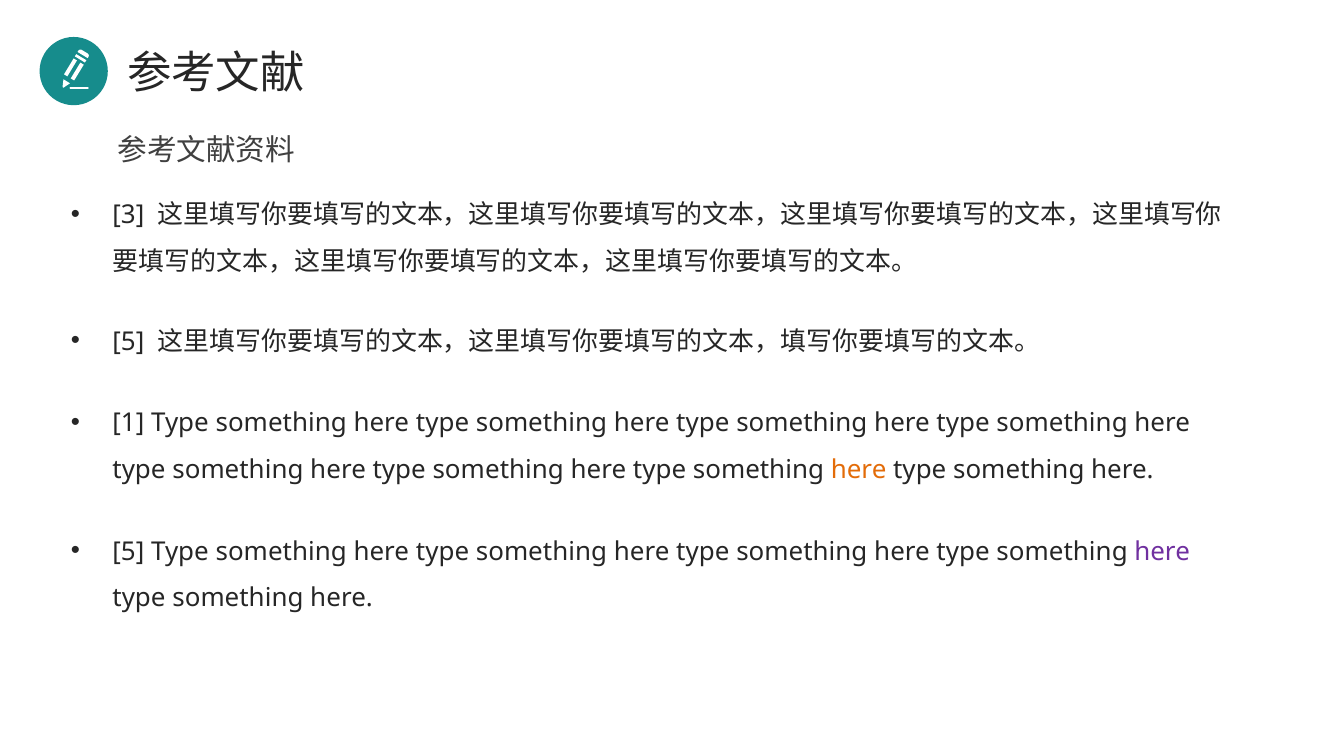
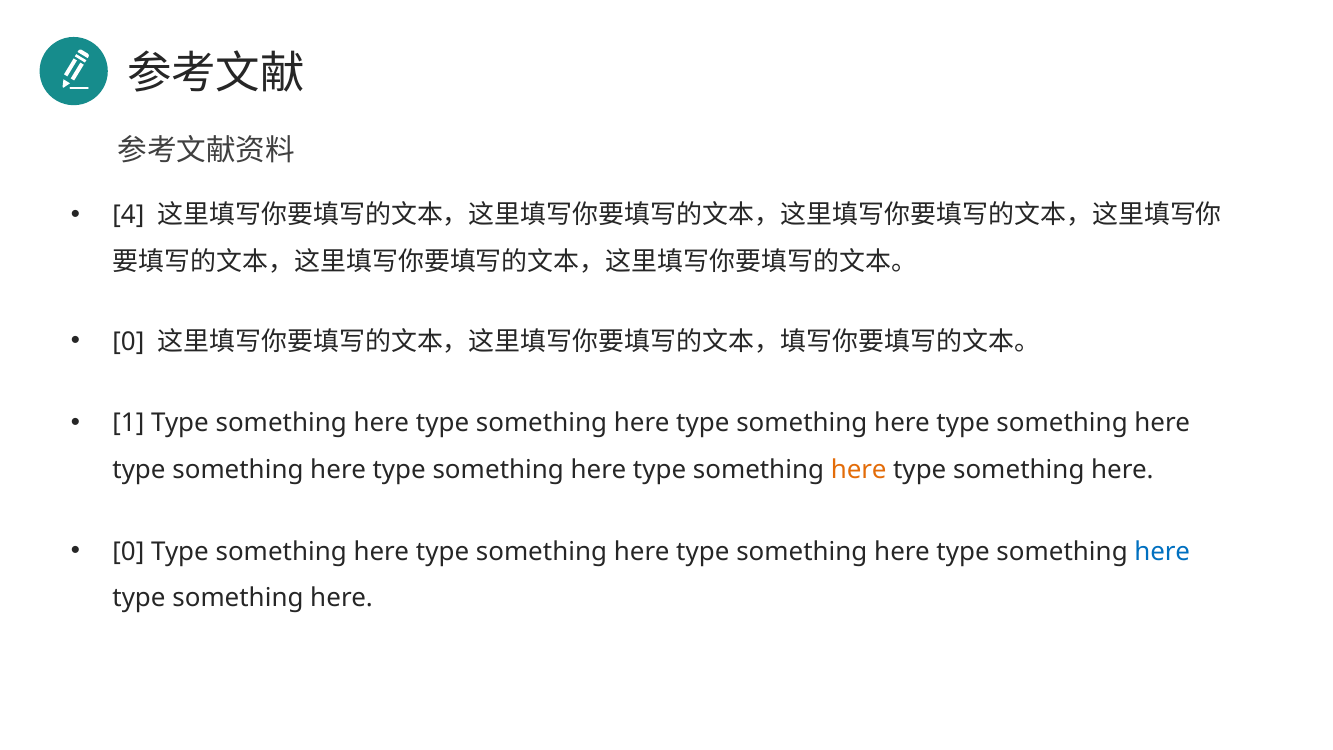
3: 3 -> 4 (128, 215)
5: 5 -> 0 (128, 342)
5: 5 -> 0 (128, 551)
here colour: purple -> blue (1162, 551)
